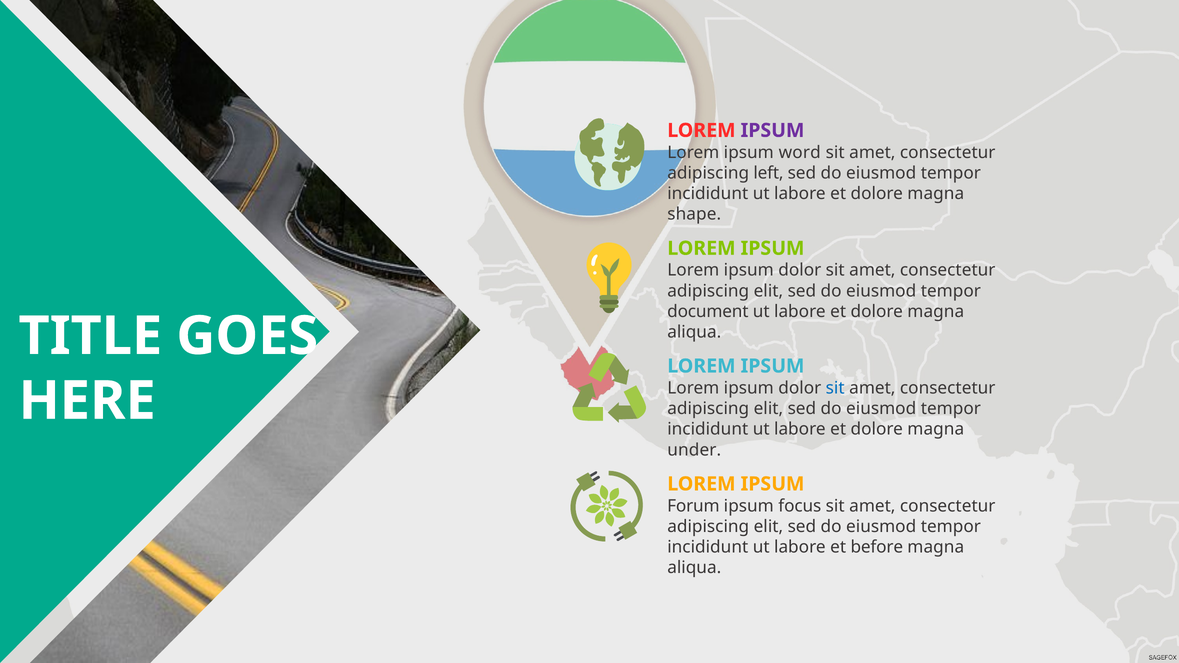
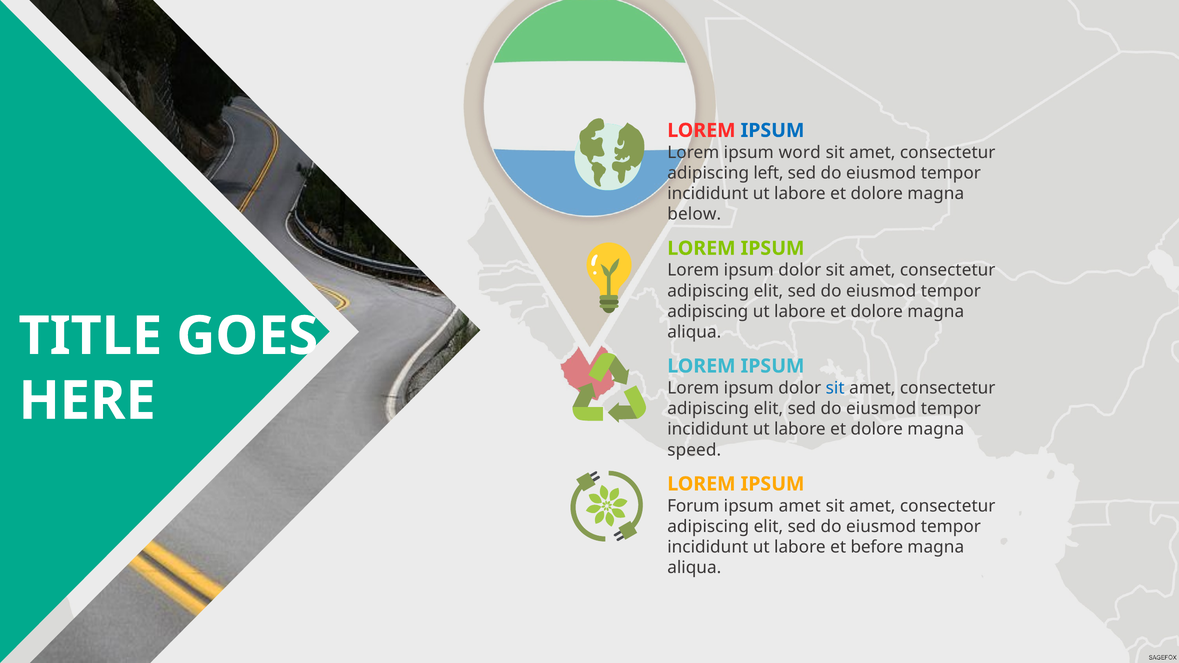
IPSUM colour: purple -> blue (773, 130)
shape: shape -> below (694, 214)
document: document -> adipiscing (708, 312)
under: under -> speed (694, 450)
ipsum focus: focus -> amet (800, 506)
